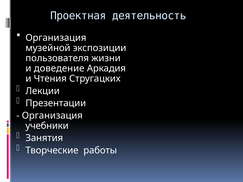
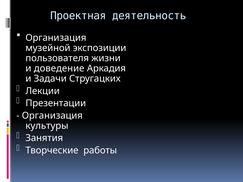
Чтения: Чтения -> Задачи (50, 79)
учебники: учебники -> культуры (47, 126)
